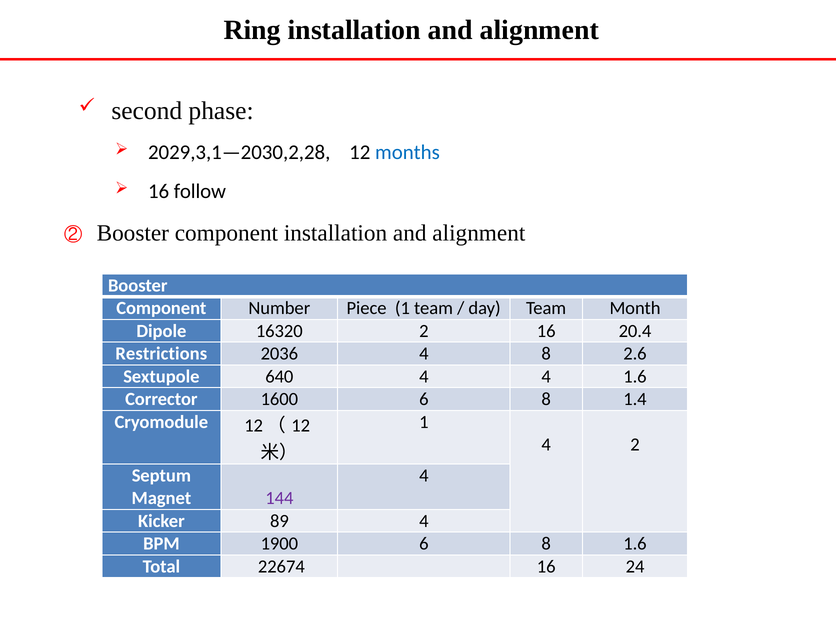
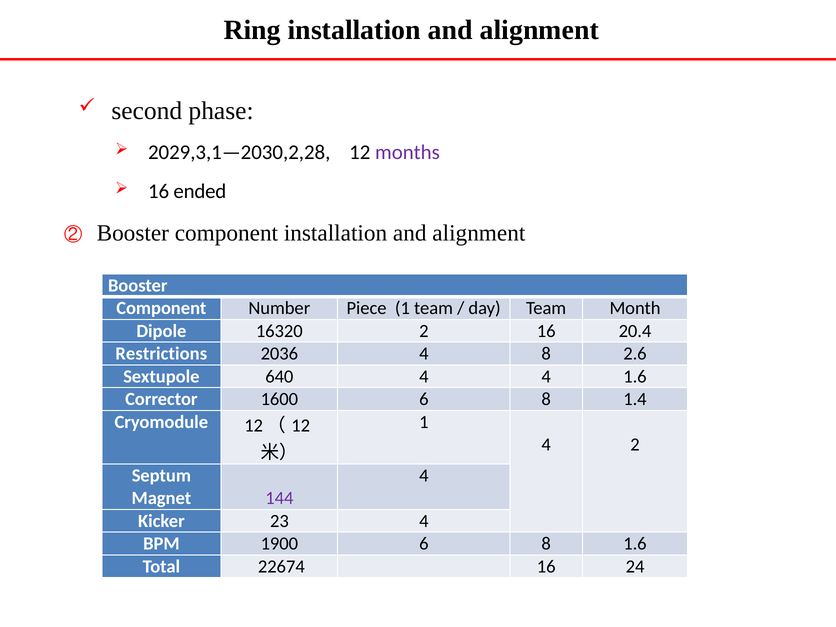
months colour: blue -> purple (407, 152)
follow: follow -> ended (200, 191)
89: 89 -> 23 (279, 521)
